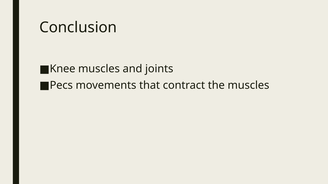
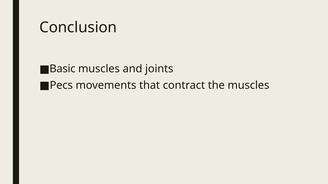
Knee: Knee -> Basic (63, 69)
